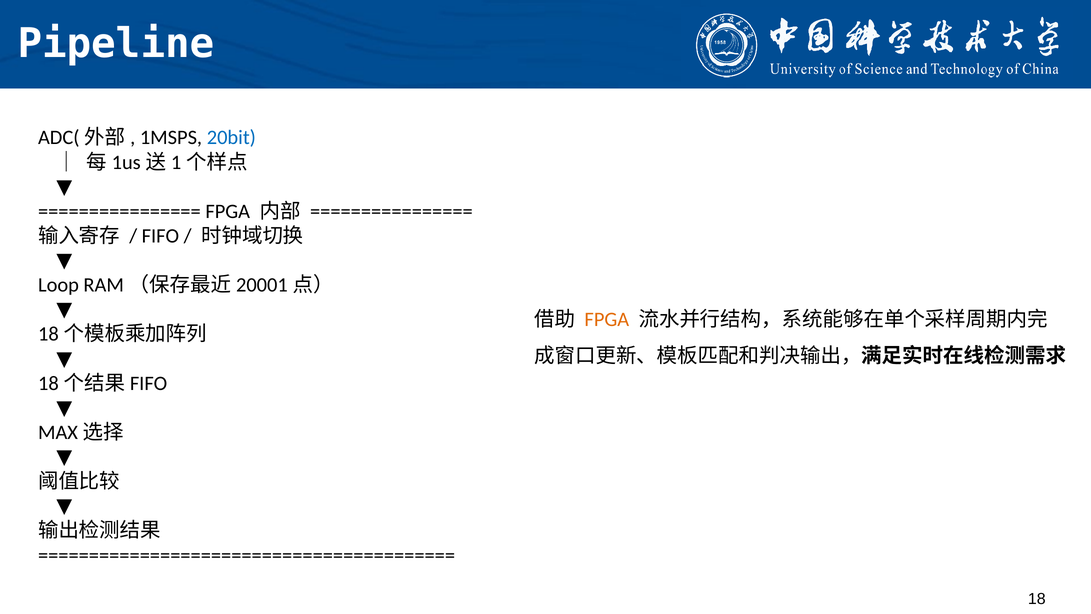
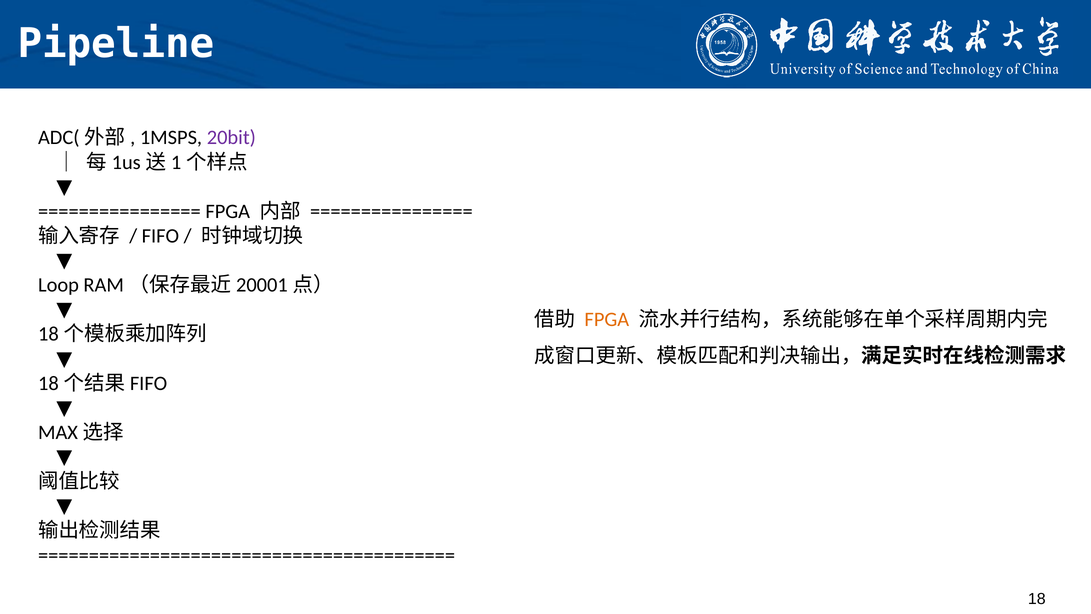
20bit colour: blue -> purple (231, 138)
